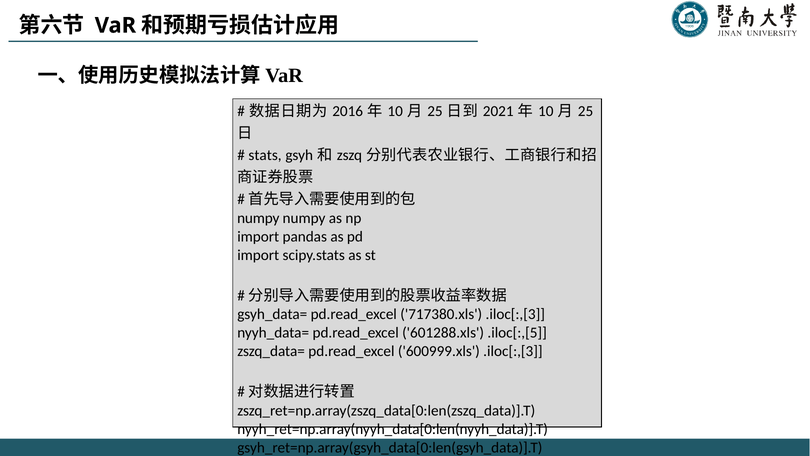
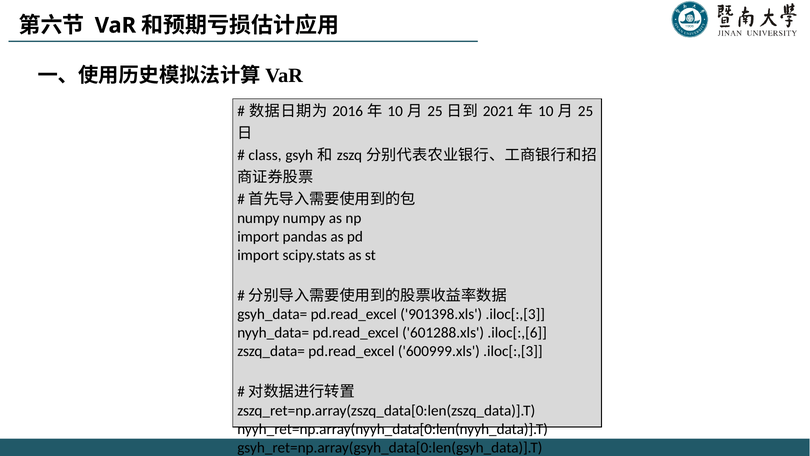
stats: stats -> class (265, 155)
717380.xls: 717380.xls -> 901398.xls (441, 314)
.iloc[:,[5: .iloc[:,[5 -> .iloc[:,[6 (517, 333)
